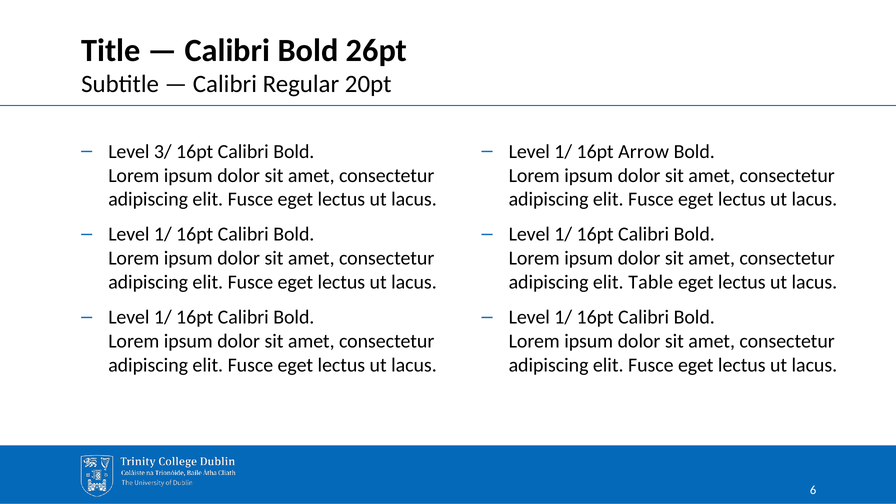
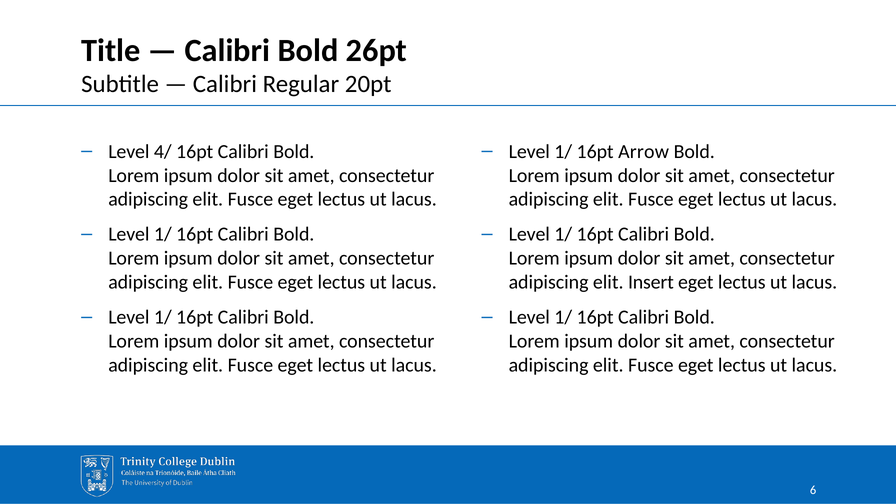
3/: 3/ -> 4/ (163, 152)
Table: Table -> Insert (651, 282)
